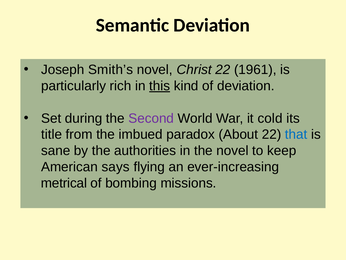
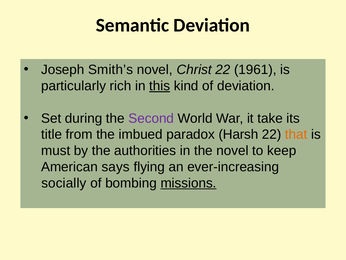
cold: cold -> take (270, 118)
About: About -> Harsh (238, 134)
that colour: blue -> orange (296, 134)
sane: sane -> must (56, 150)
metrical: metrical -> socially (64, 183)
missions underline: none -> present (188, 183)
